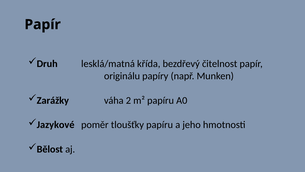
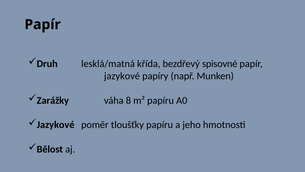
čitelnost: čitelnost -> spisovné (220, 64)
originálu: originálu -> jazykové (122, 76)
2: 2 -> 8 (128, 100)
